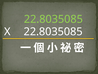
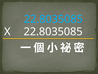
22.8035085 colour: light green -> light blue (53, 19)
